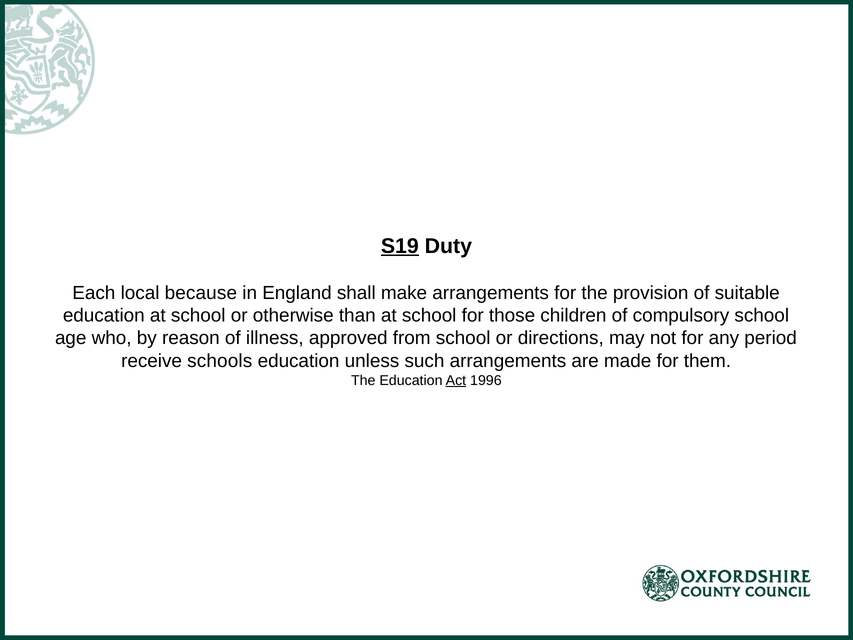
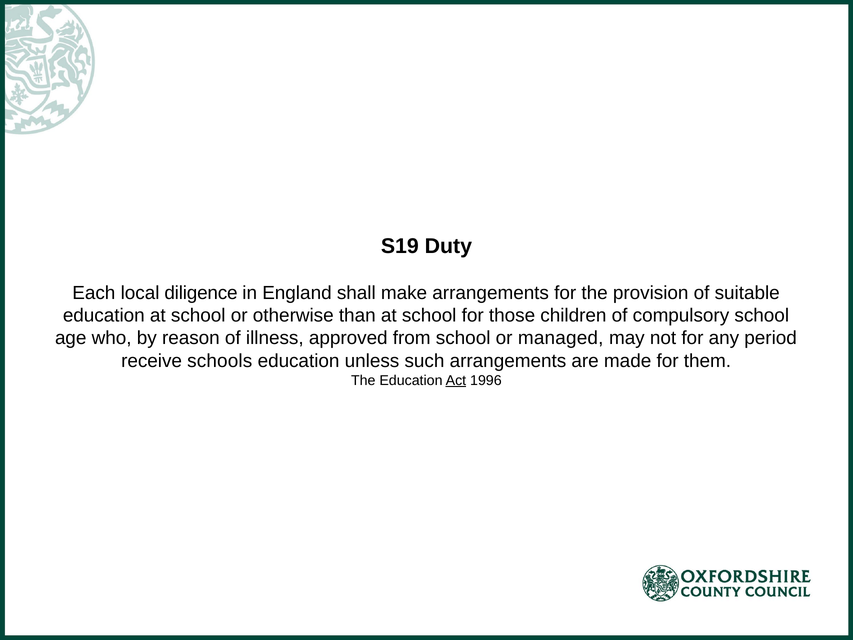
S19 underline: present -> none (400, 246)
because: because -> diligence (201, 293)
directions: directions -> managed (561, 338)
